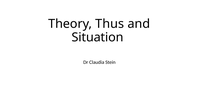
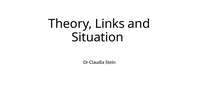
Thus: Thus -> Links (110, 24)
